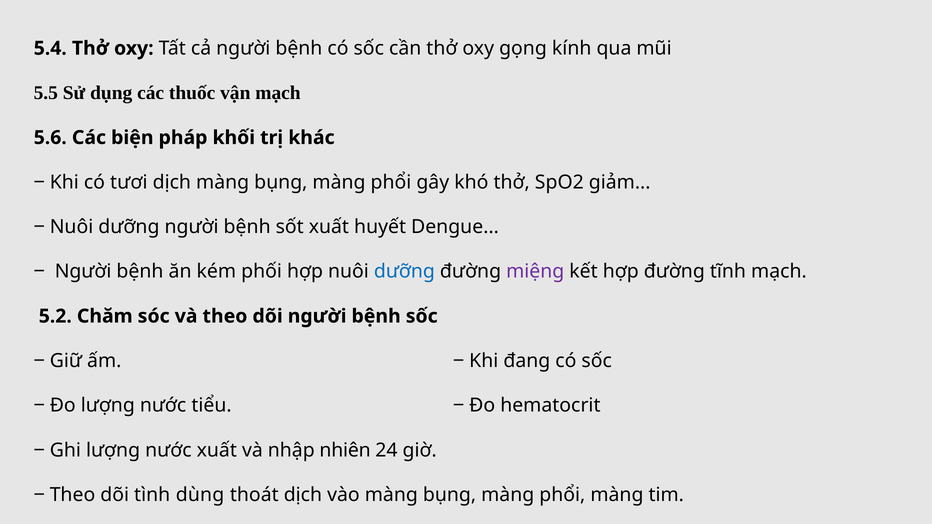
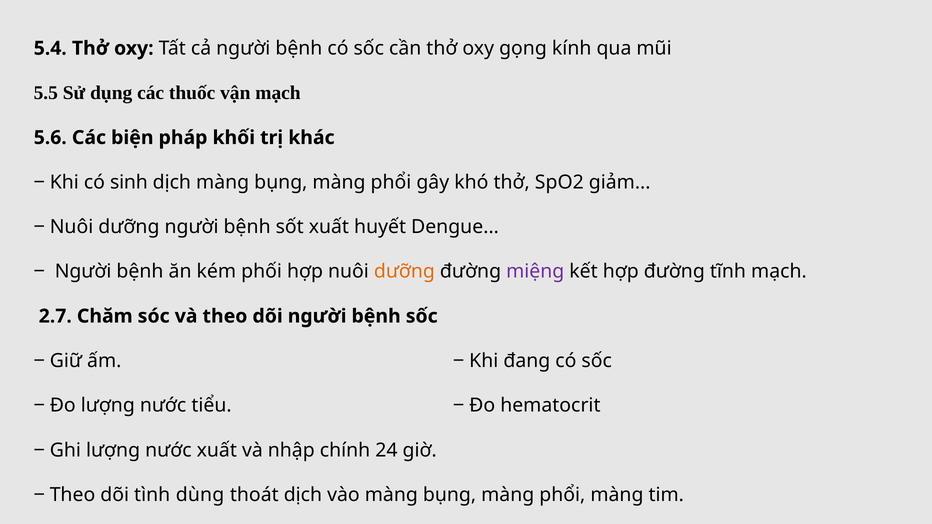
tươi: tươi -> sinh (129, 182)
dưỡng colour: blue -> orange (404, 272)
5.2: 5.2 -> 2.7 (55, 316)
nhiên: nhiên -> chính (345, 450)
